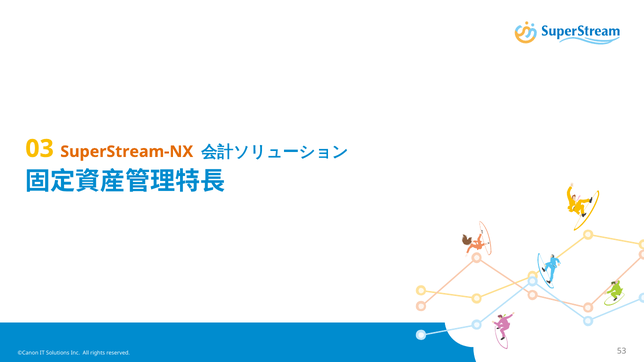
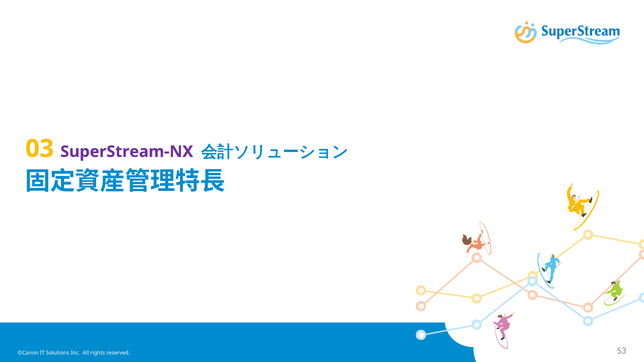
SuperStream-NX colour: orange -> purple (127, 152)
